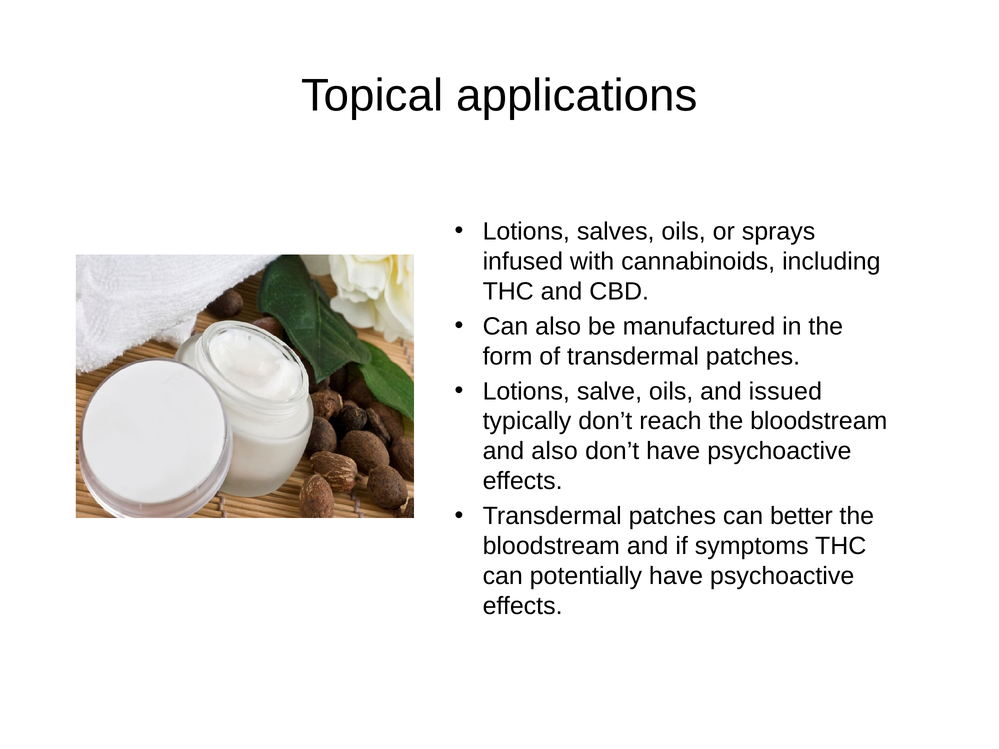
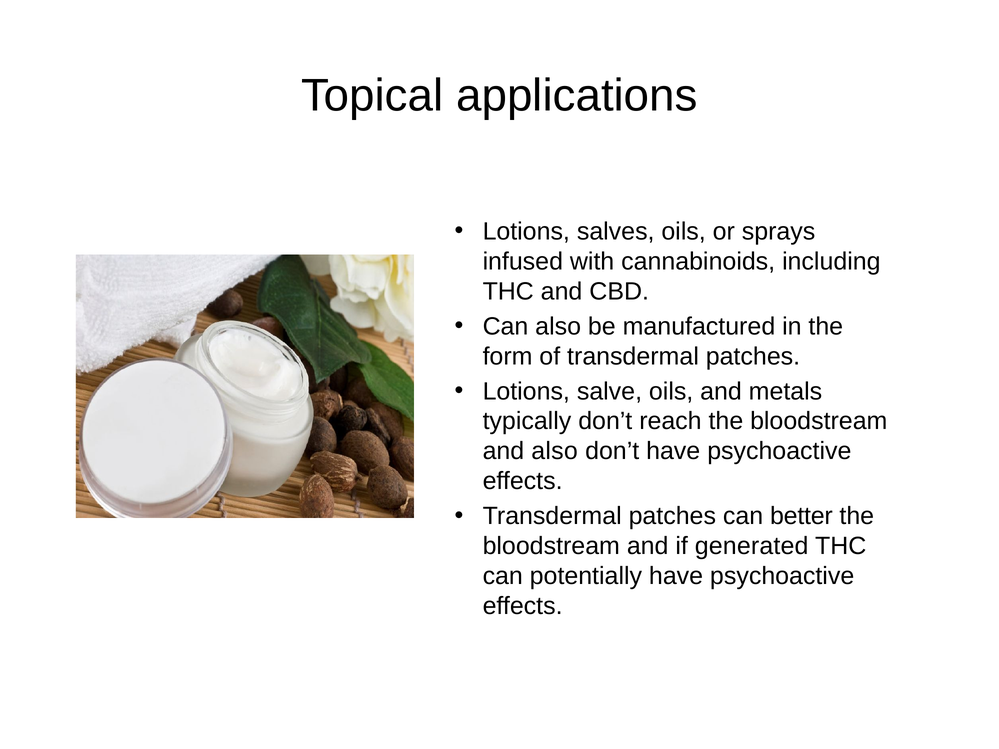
issued: issued -> metals (785, 391)
symptoms: symptoms -> generated (752, 546)
